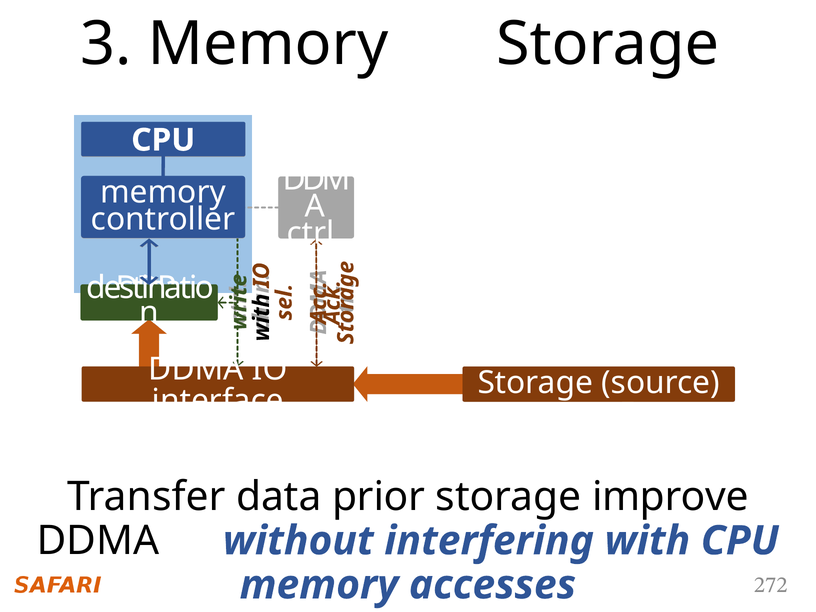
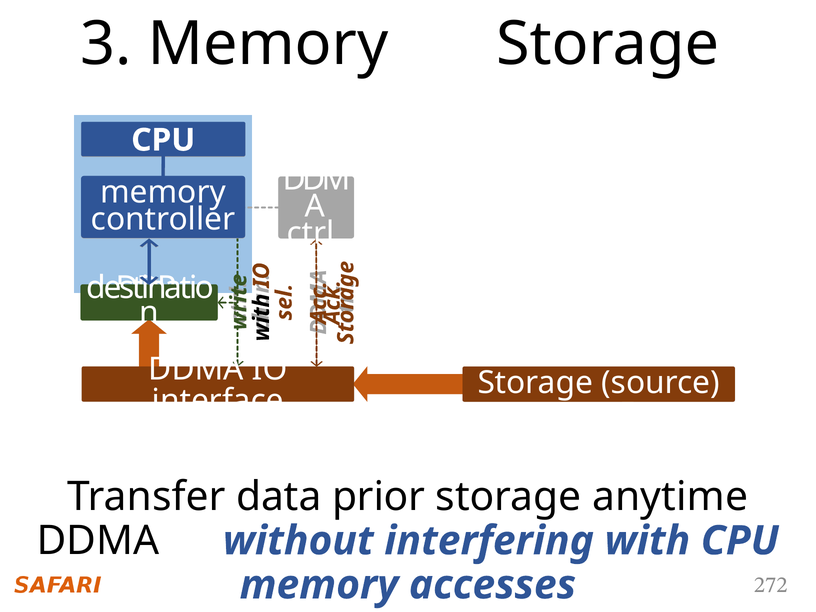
improve: improve -> anytime (670, 497)
